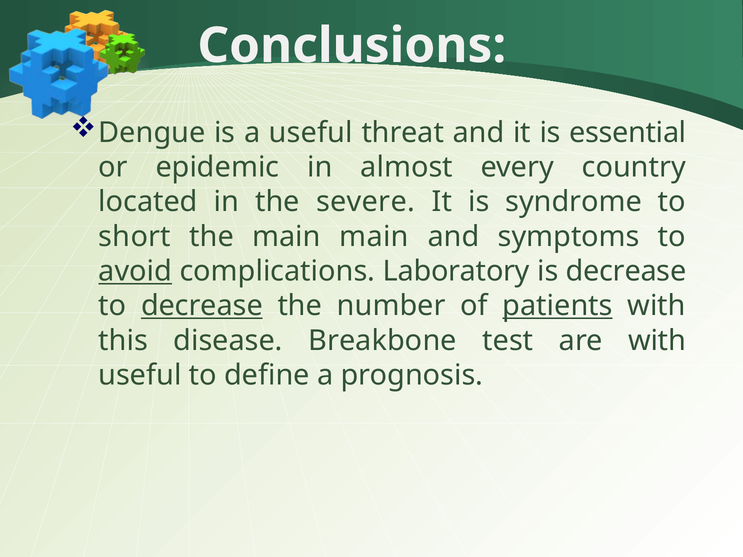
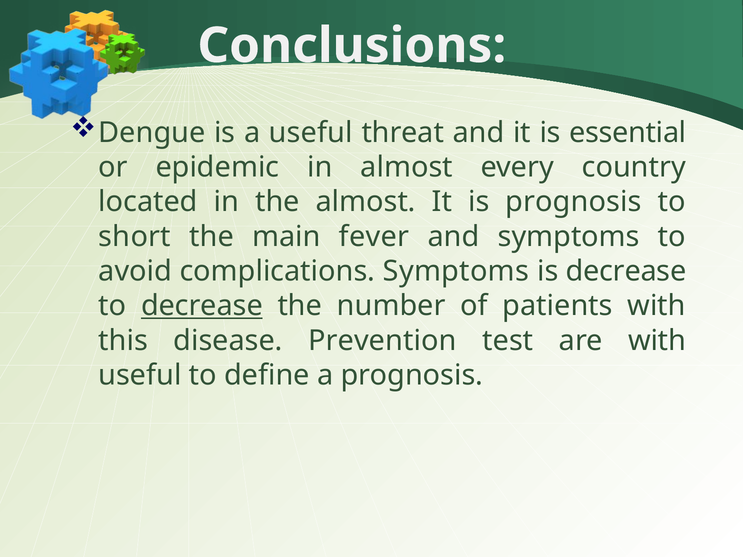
the severe: severe -> almost (366, 202)
is syndrome: syndrome -> prognosis (574, 202)
main main: main -> fever (374, 237)
avoid underline: present -> none (135, 271)
complications Laboratory: Laboratory -> Symptoms (456, 271)
patients underline: present -> none (558, 306)
Breakbone: Breakbone -> Prevention (382, 341)
